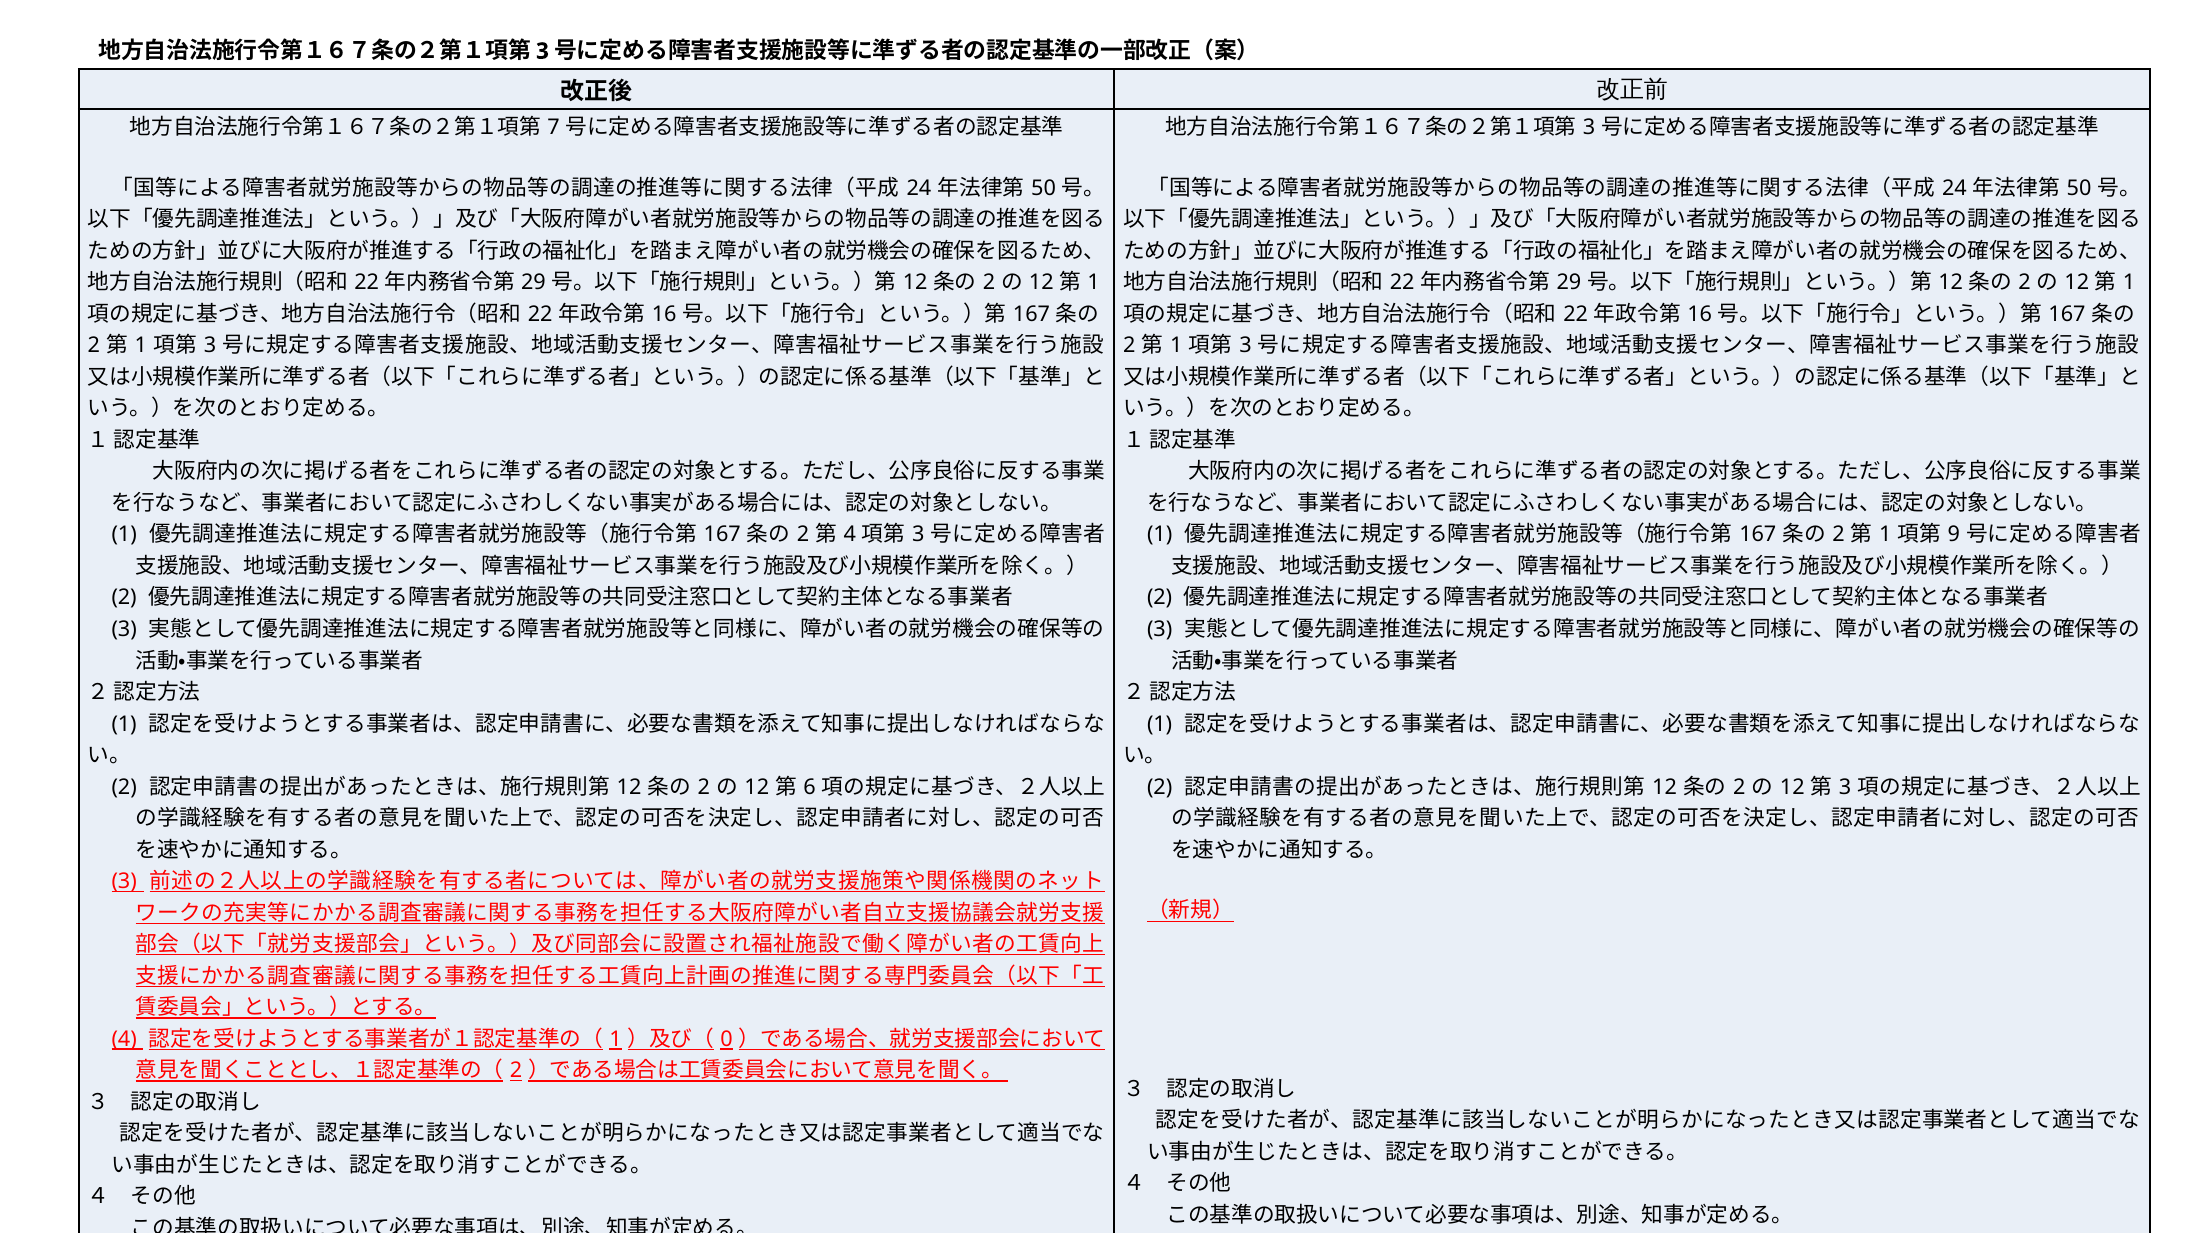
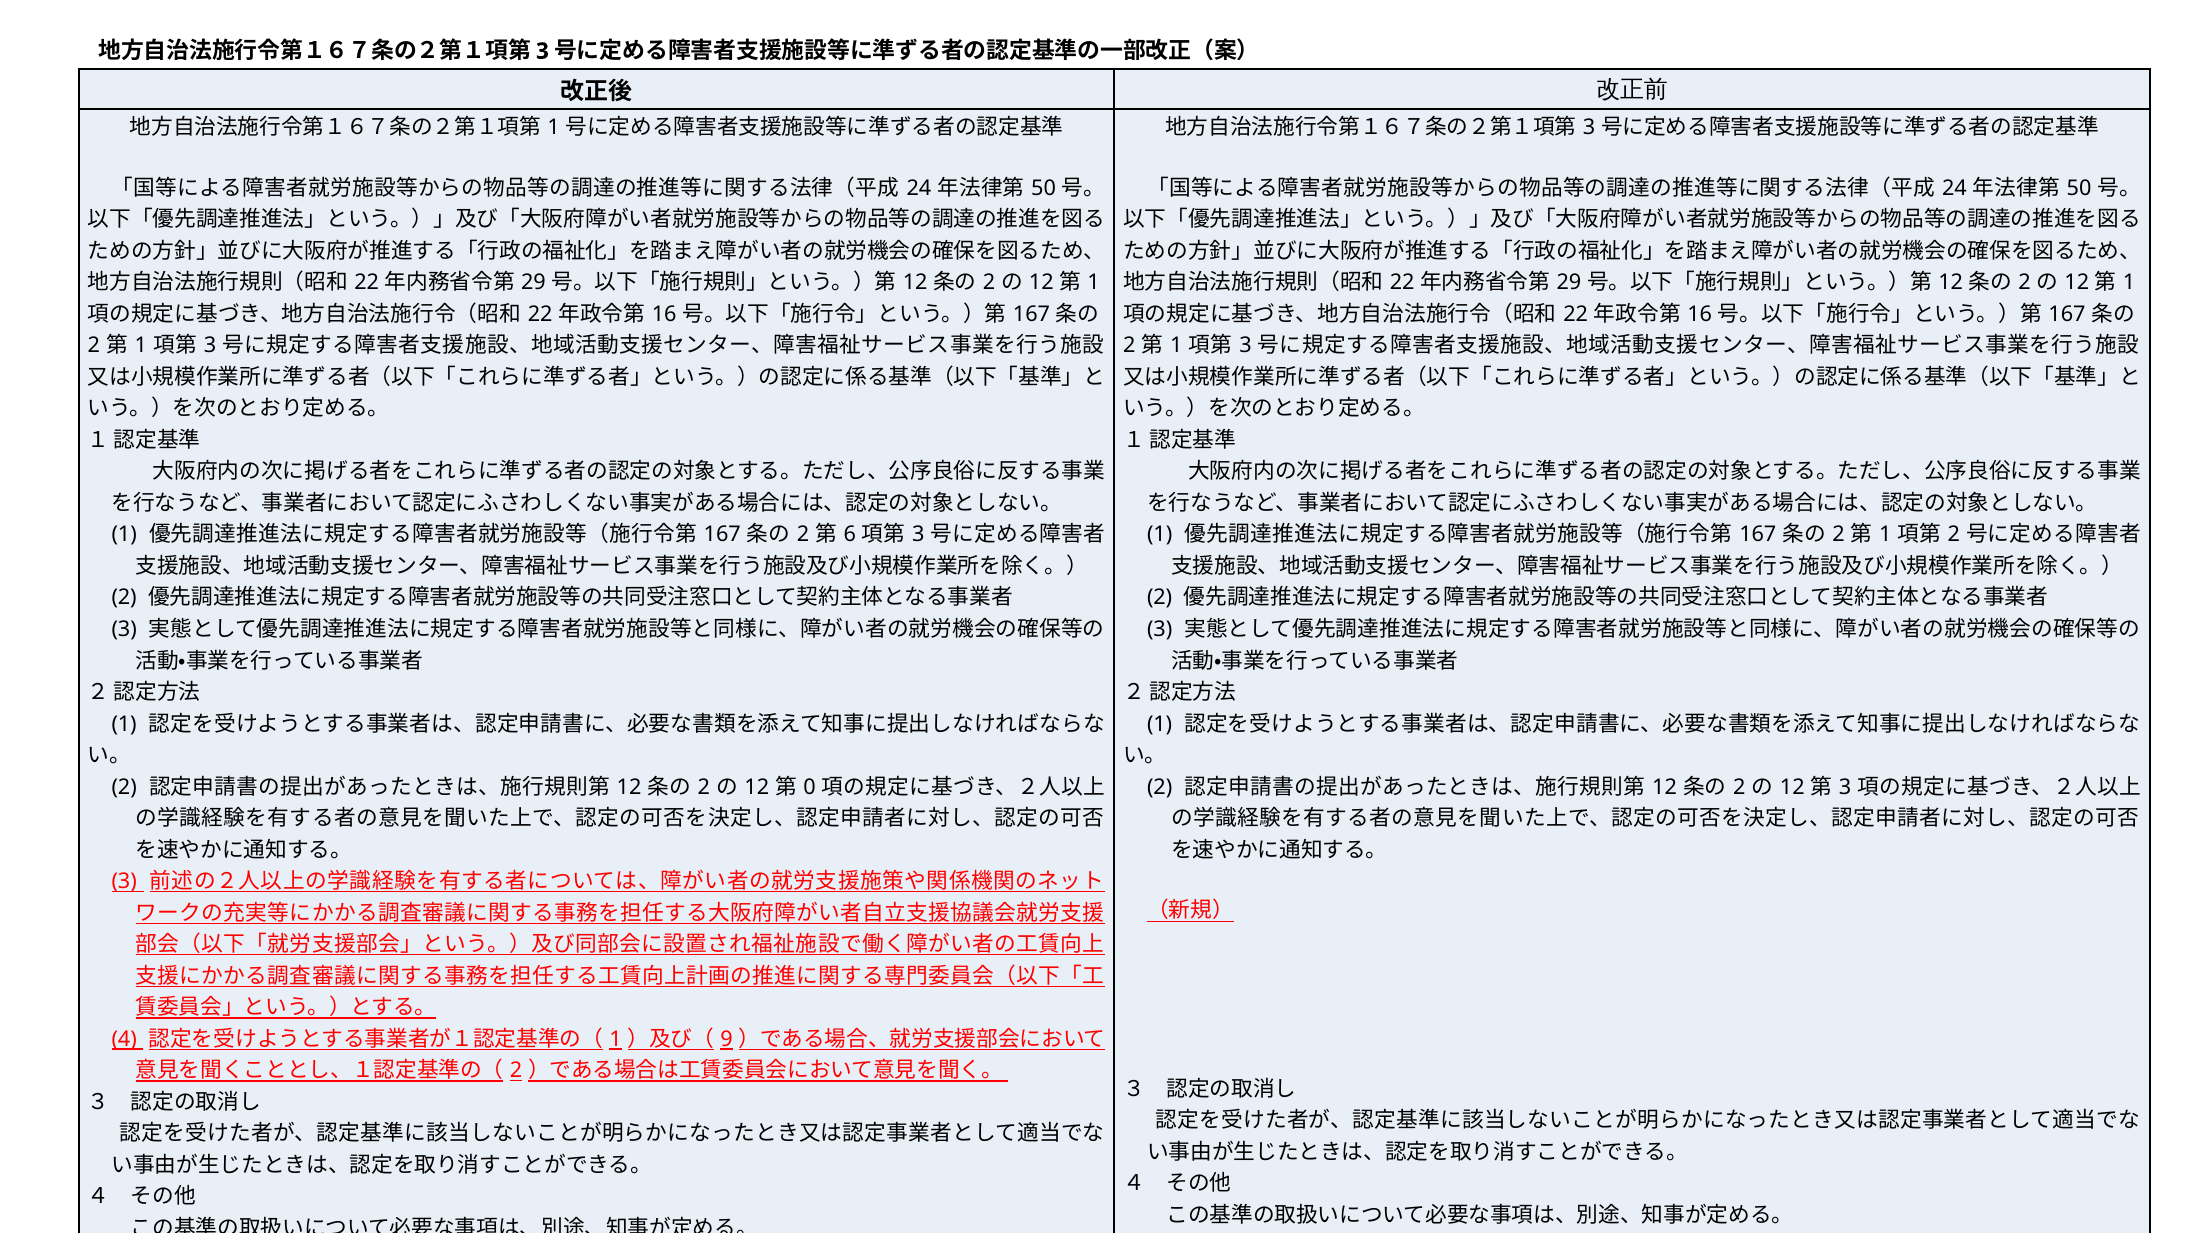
7: 7 -> 1 (554, 127)
4: 4 -> 6 (850, 535)
9: 9 -> 2 (1954, 535)
6: 6 -> 0 (810, 787)
0: 0 -> 9 (727, 1039)
